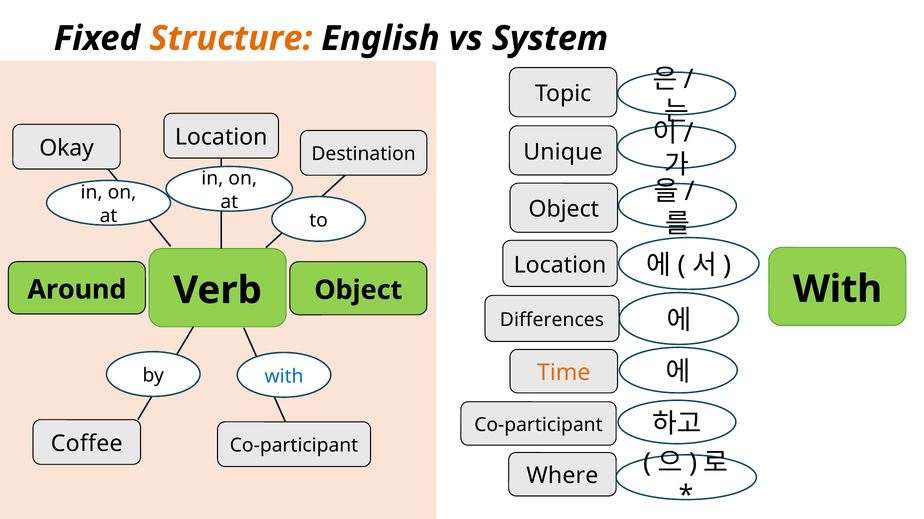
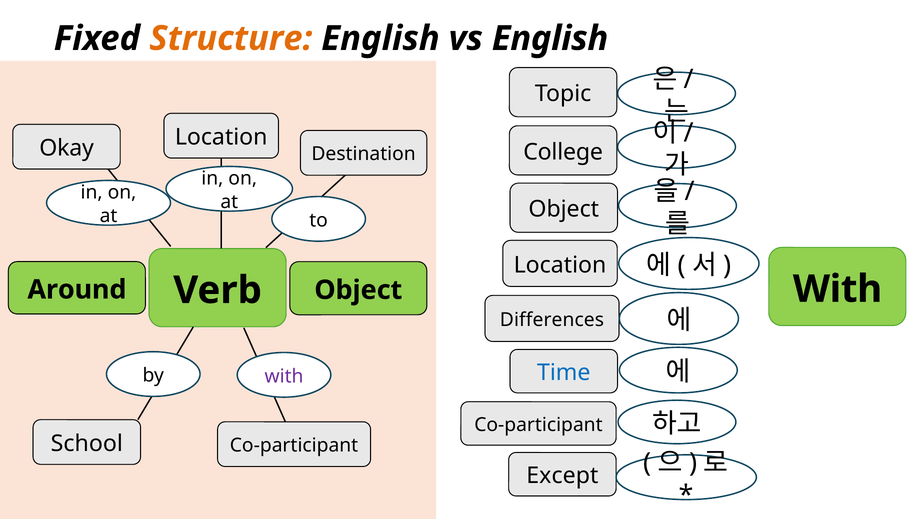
vs System: System -> English (550, 39)
Unique: Unique -> College (563, 152)
Time colour: orange -> blue (564, 373)
with colour: blue -> purple (284, 377)
Coffee: Coffee -> School (87, 444)
Where: Where -> Except (562, 477)
